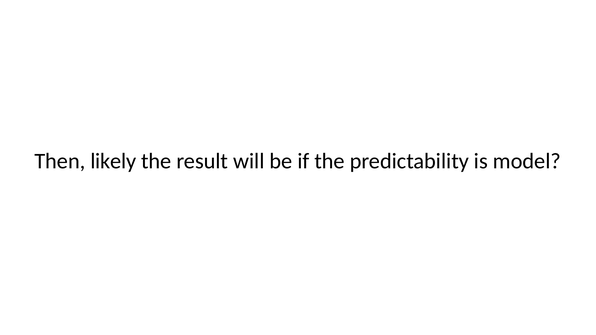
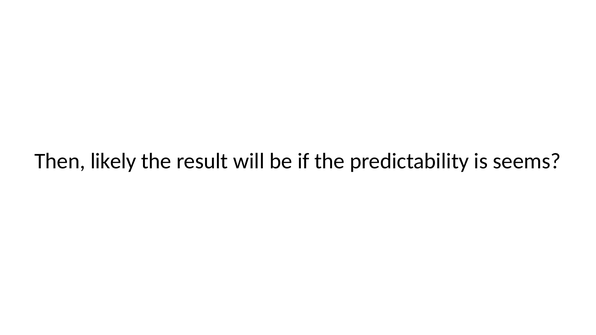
model: model -> seems (527, 161)
